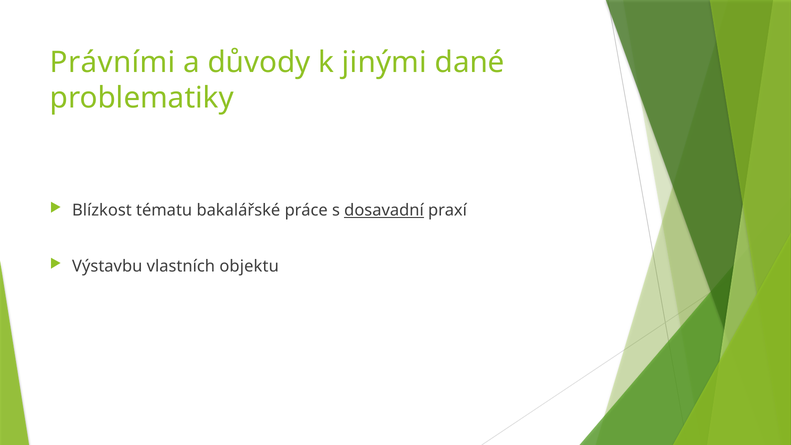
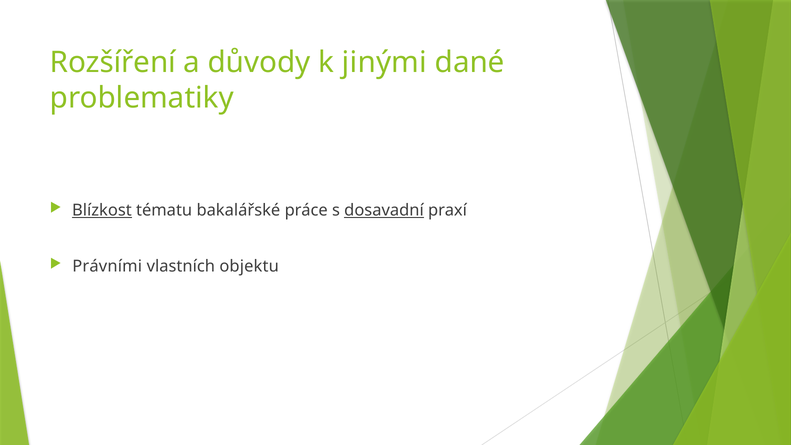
Právními: Právními -> Rozšíření (113, 62)
Blízkost underline: none -> present (102, 210)
Výstavbu: Výstavbu -> Právními (107, 266)
